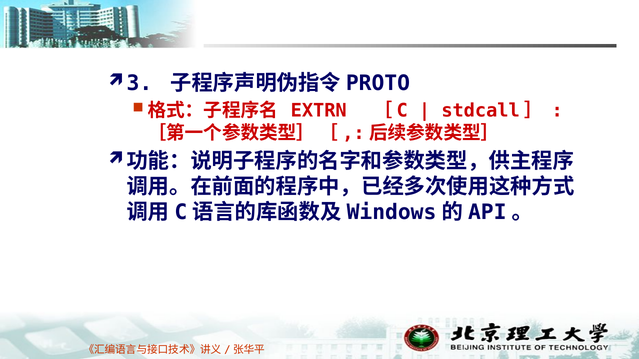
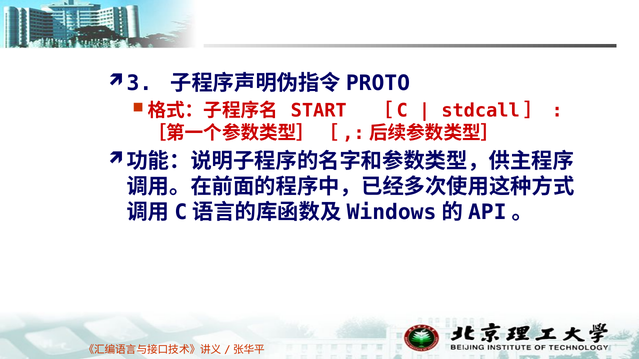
EXTRN: EXTRN -> START (319, 111)
